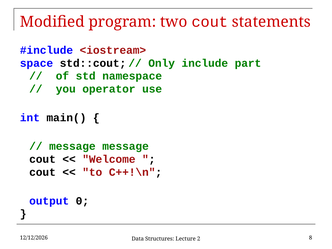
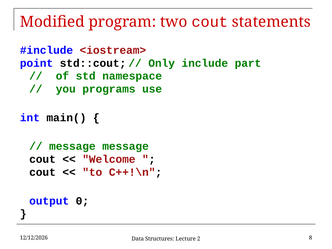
space: space -> point (37, 63)
operator: operator -> programs (109, 89)
